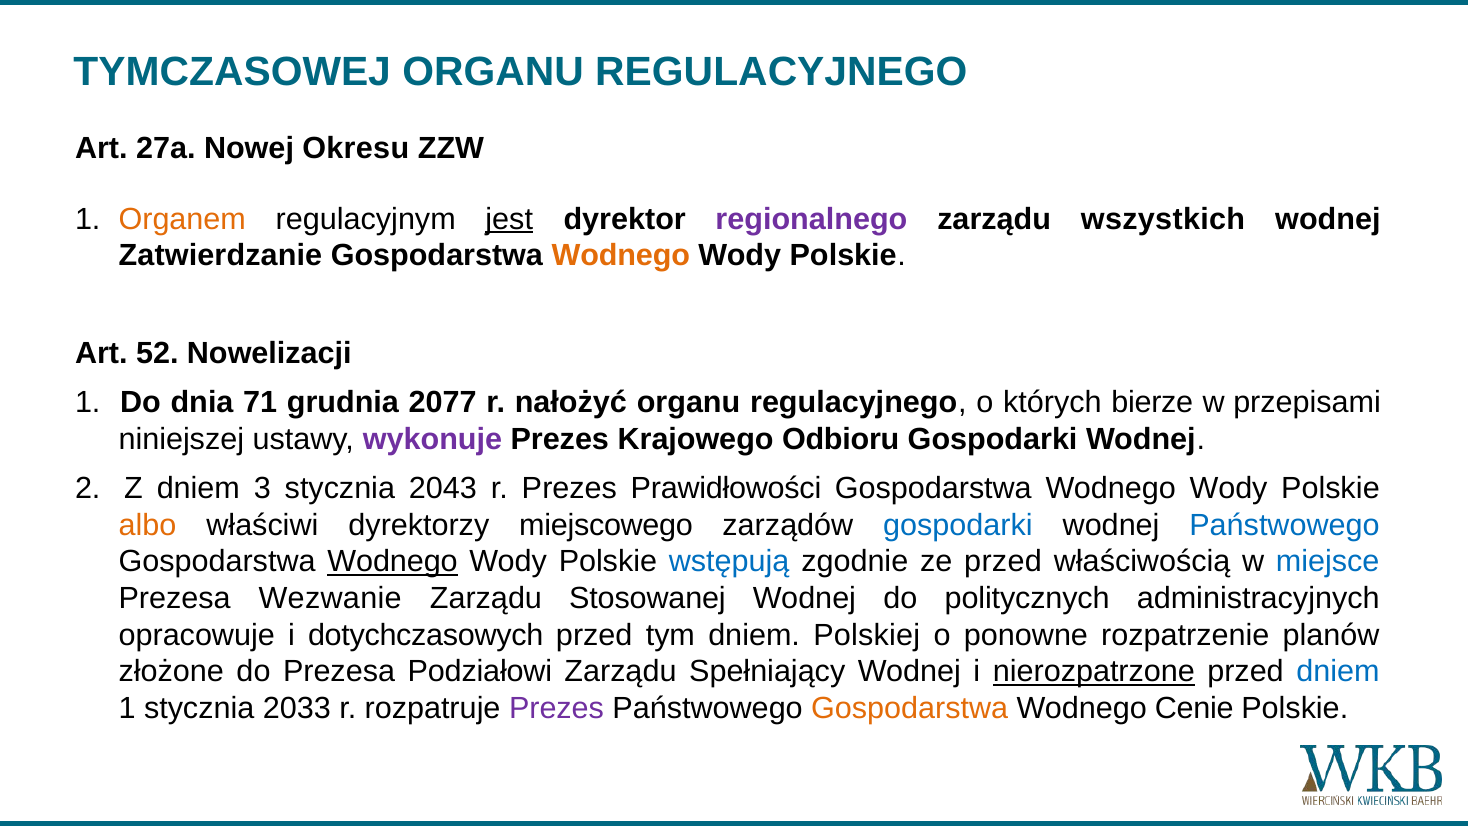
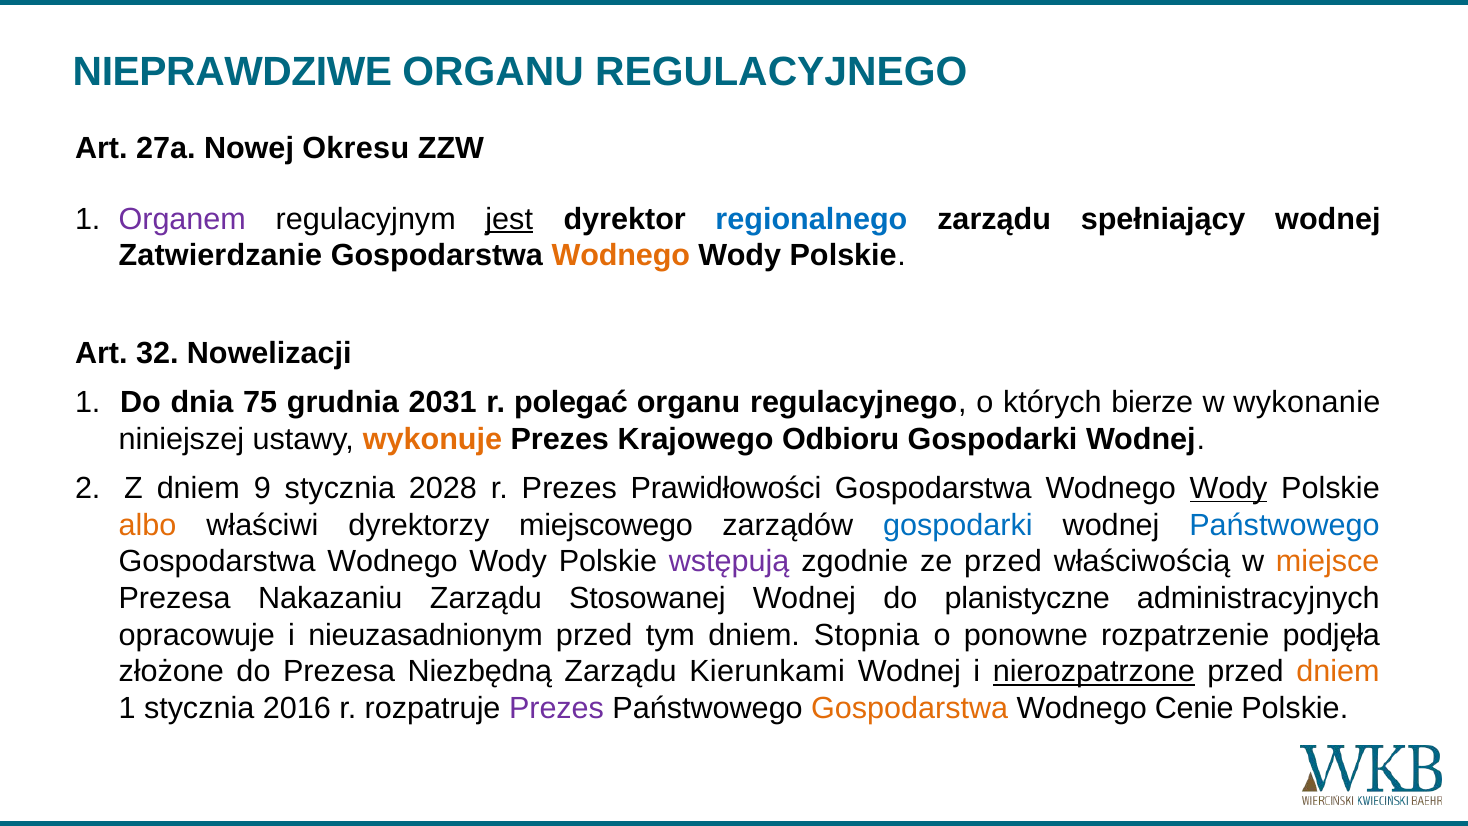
TYMCZASOWEJ: TYMCZASOWEJ -> NIEPRAWDZIWE (232, 72)
Organem colour: orange -> purple (182, 219)
regionalnego colour: purple -> blue (811, 219)
wszystkich: wszystkich -> spełniający (1163, 219)
52: 52 -> 32 (157, 354)
71: 71 -> 75 (260, 403)
2077: 2077 -> 2031 (443, 403)
nałożyć: nałożyć -> polegać (571, 403)
przepisami: przepisami -> wykonanie (1307, 403)
wykonuje colour: purple -> orange (432, 439)
3: 3 -> 9 (262, 488)
2043: 2043 -> 2028 (443, 488)
Wody underline: none -> present (1229, 488)
Wodnego underline: present -> none (393, 562)
wstępują colour: blue -> purple (729, 562)
miejsce colour: blue -> orange (1328, 562)
Wezwanie: Wezwanie -> Nakazaniu (330, 598)
politycznych: politycznych -> planistyczne (1027, 598)
dotychczasowych: dotychczasowych -> nieuzasadnionym (426, 635)
Polskiej: Polskiej -> Stopnia (867, 635)
planów: planów -> podjęła (1331, 635)
Podziałowi: Podziałowi -> Niezbędną (480, 672)
Spełniający: Spełniający -> Kierunkami (767, 672)
dniem colour: blue -> orange (1338, 672)
2033: 2033 -> 2016 (297, 708)
